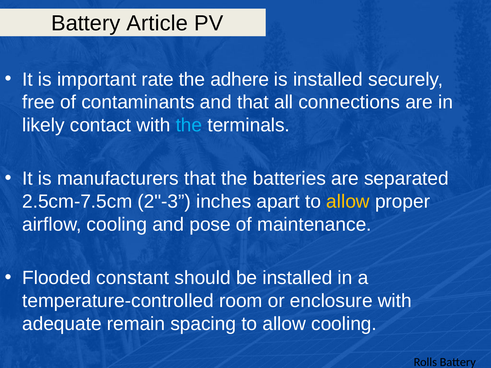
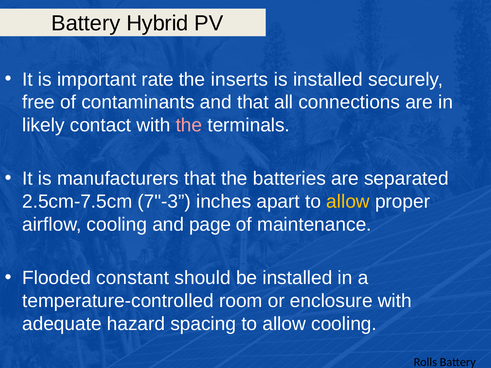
Article: Article -> Hybrid (157, 23)
adhere: adhere -> inserts (240, 79)
the colour: light blue -> pink (189, 125)
2"-3: 2"-3 -> 7"-3 (164, 202)
pose: pose -> page (210, 225)
remain: remain -> hazard (136, 324)
